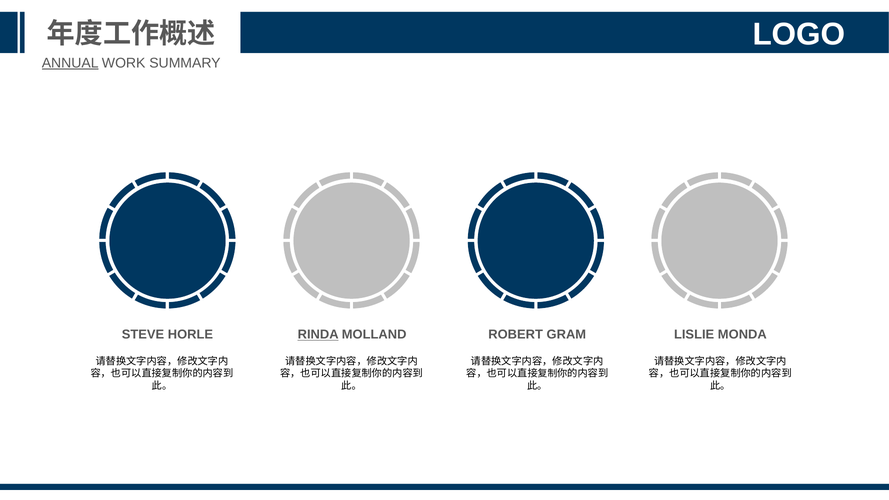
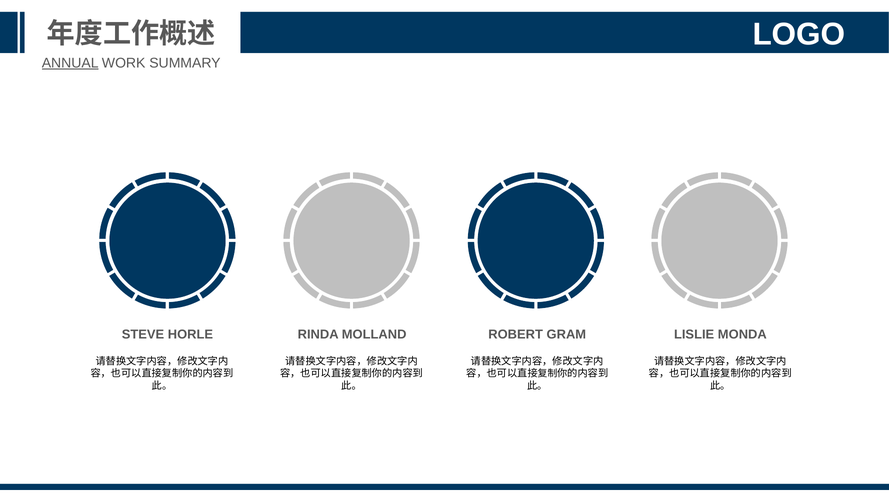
RINDA underline: present -> none (318, 335)
